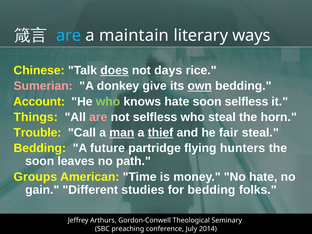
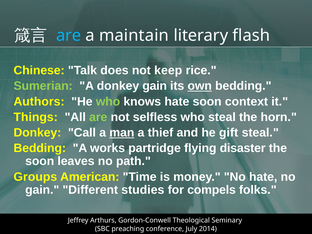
ways: ways -> flash (251, 35)
does underline: present -> none (114, 70)
days: days -> keep (168, 70)
Sumerian colour: pink -> light green (43, 86)
donkey give: give -> gain (155, 86)
Account: Account -> Authors (39, 102)
soon selfless: selfless -> context (246, 102)
are colour: pink -> light green (98, 117)
Trouble: Trouble -> Donkey (37, 133)
thief underline: present -> none (160, 133)
fair: fair -> gift (229, 133)
future: future -> works (108, 148)
hunters: hunters -> disaster (243, 148)
for bedding: bedding -> compels (212, 190)
